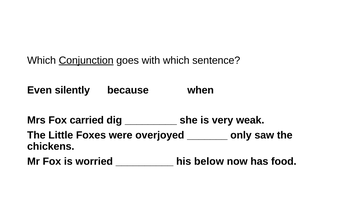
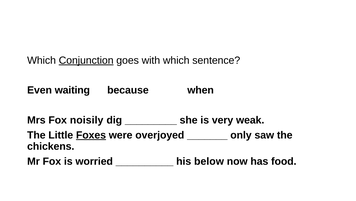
silently: silently -> waiting (72, 90)
carried: carried -> noisily (87, 120)
Foxes underline: none -> present (91, 135)
